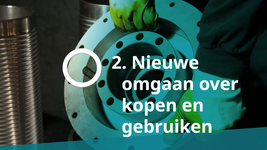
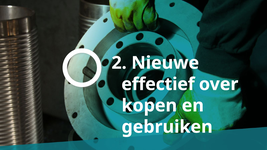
omgaan: omgaan -> effectief (158, 84)
